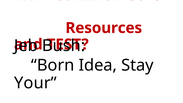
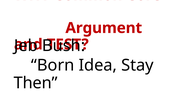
Resources: Resources -> Argument (104, 28)
Your: Your -> Then (36, 83)
